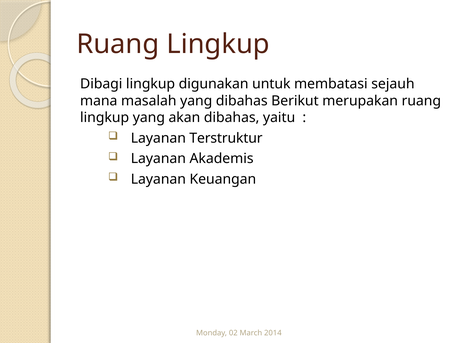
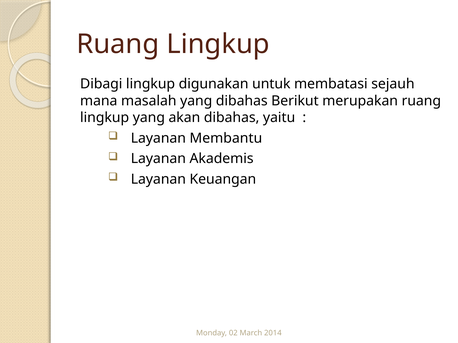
Terstruktur: Terstruktur -> Membantu (226, 138)
